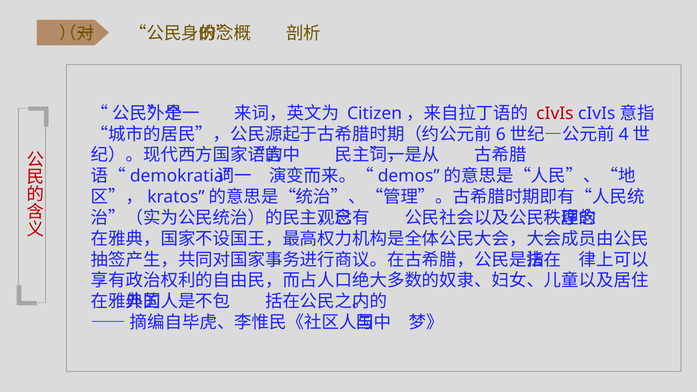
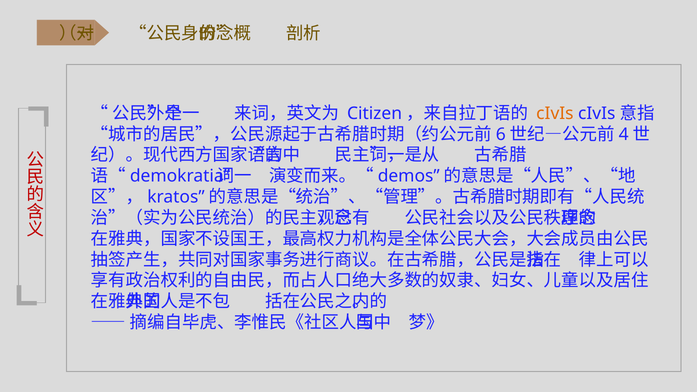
cIvIs colour: red -> orange (555, 113)
